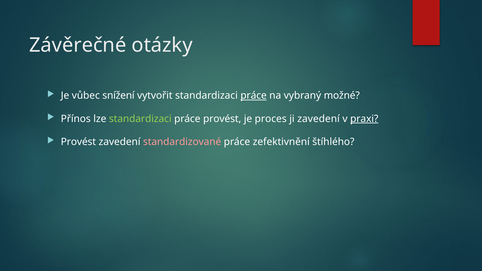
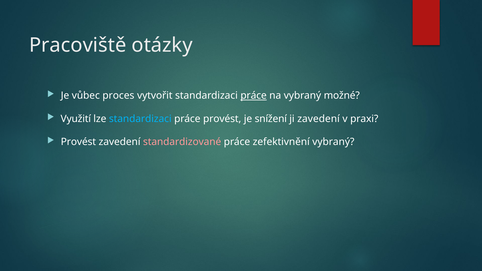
Závěrečné: Závěrečné -> Pracoviště (78, 45)
snížení: snížení -> proces (118, 96)
Přínos: Přínos -> Využití (76, 119)
standardizaci colour: light green -> light blue (140, 119)
proces: proces -> snížení (271, 119)
praxi underline: present -> none (364, 119)
zefektivnění štíhlého: štíhlého -> vybraný (333, 142)
